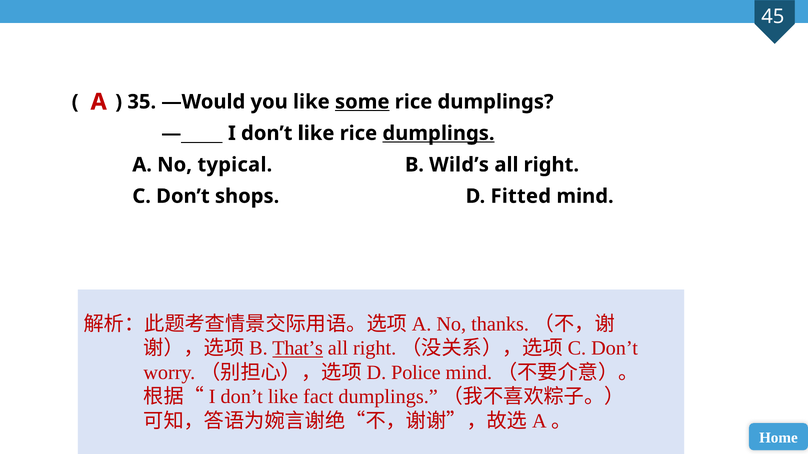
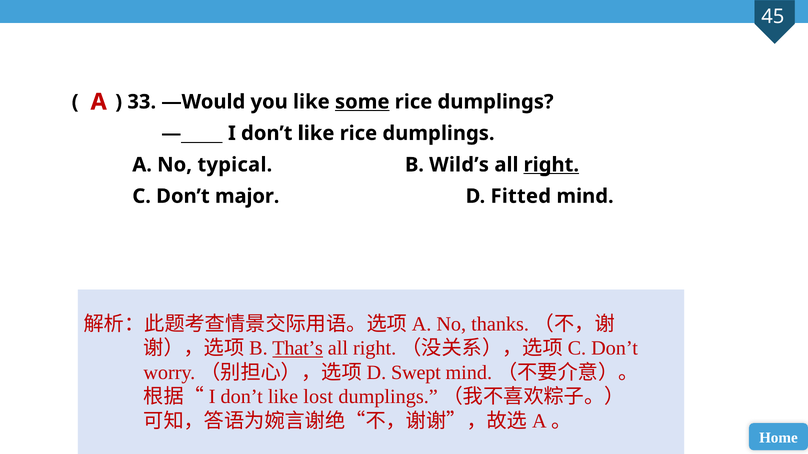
35: 35 -> 33 (142, 102)
dumplings underline: present -> none (439, 133)
right underline: none -> present (551, 165)
shops: shops -> major (247, 196)
Police: Police -> Swept (416, 373)
fact: fact -> lost (318, 397)
